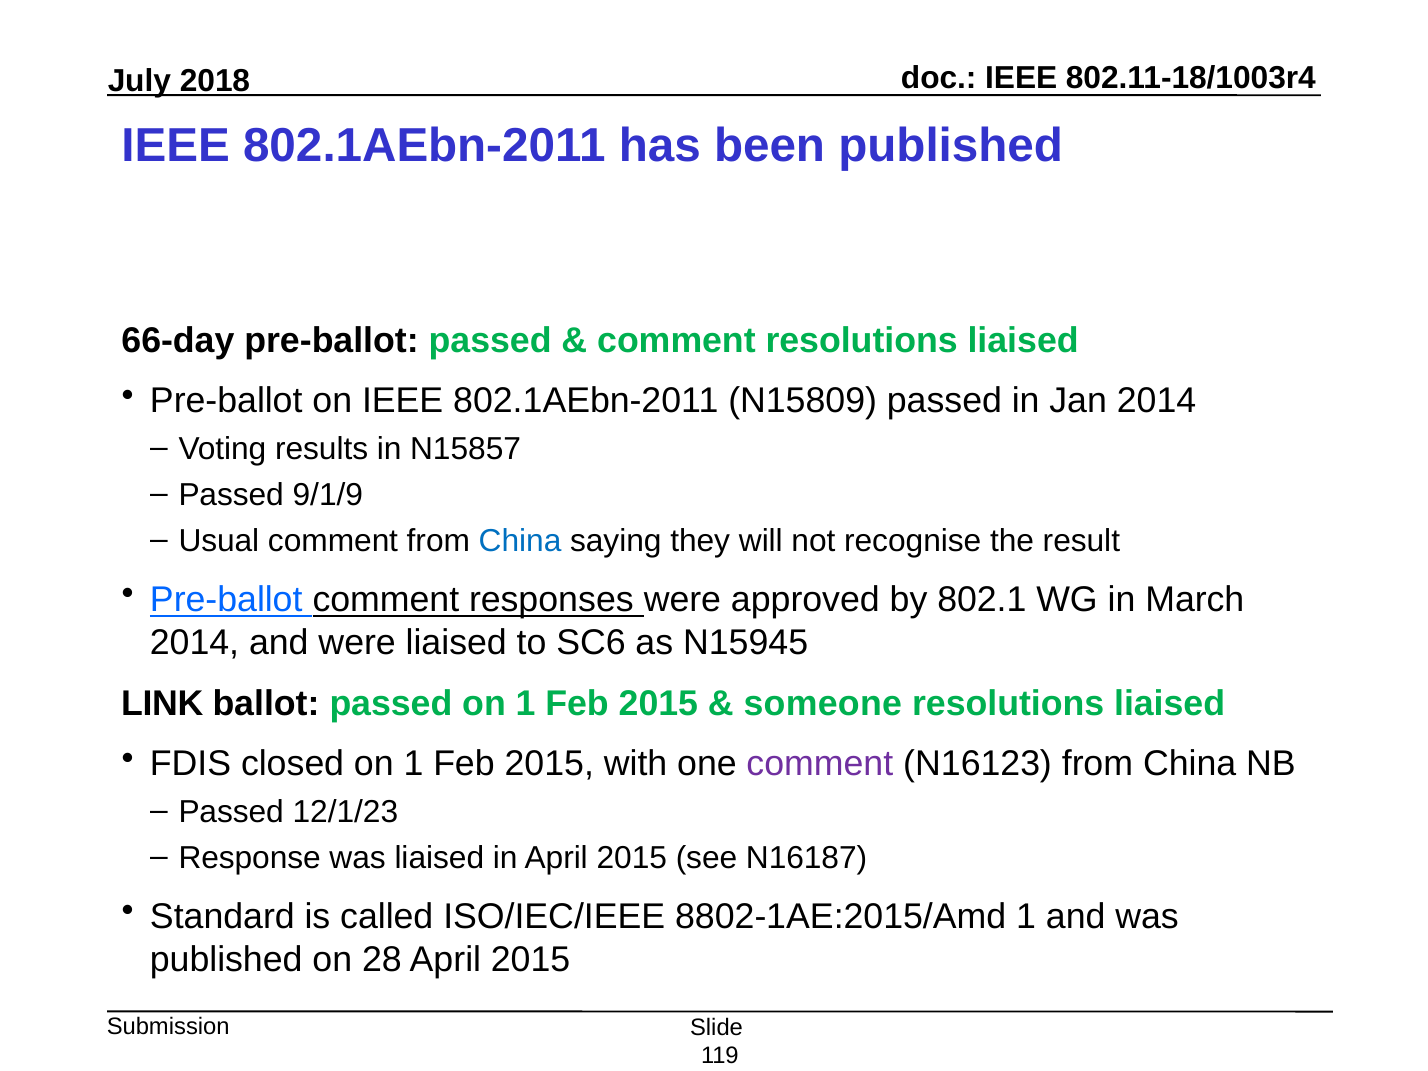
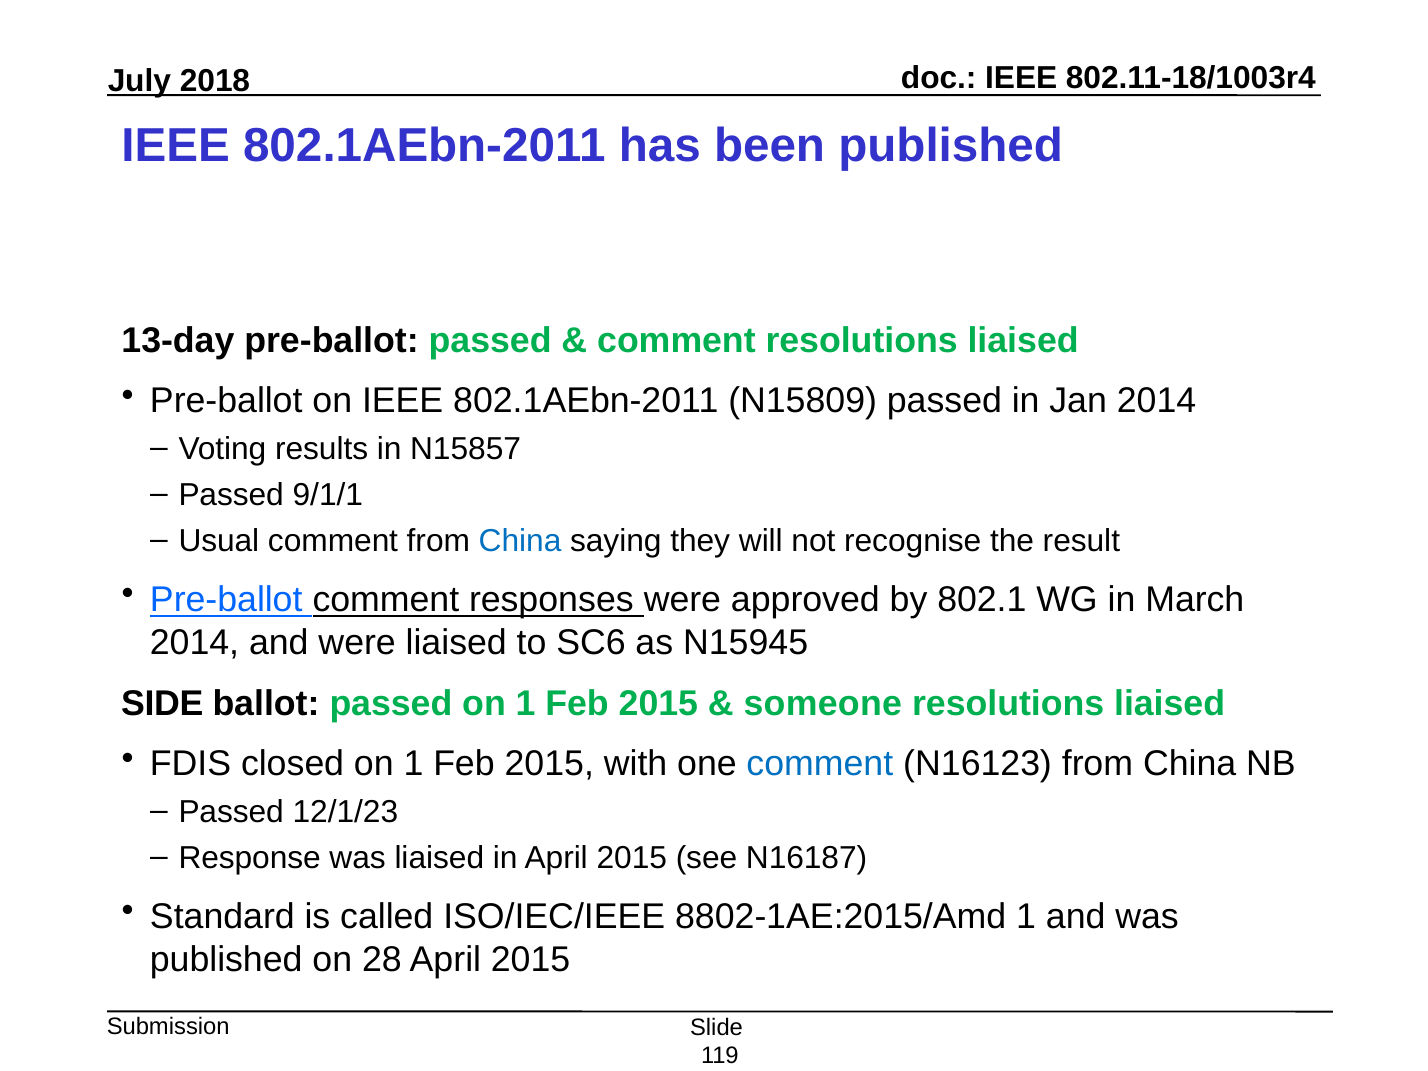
66-day: 66-day -> 13-day (178, 340)
9/1/9: 9/1/9 -> 9/1/1 (328, 495)
LINK: LINK -> SIDE (162, 703)
comment colour: purple -> blue (820, 764)
